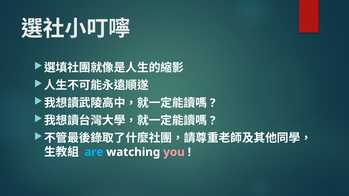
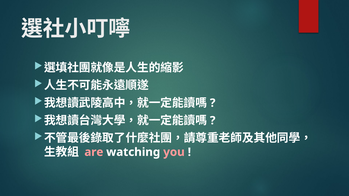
are colour: light blue -> pink (94, 152)
